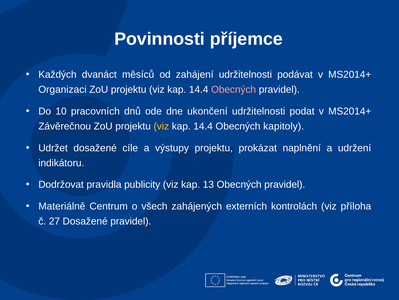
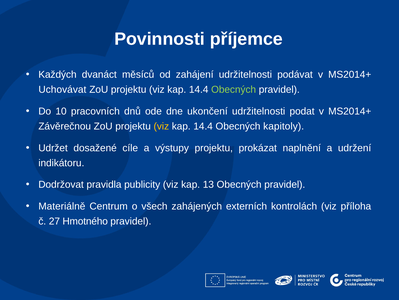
Organizaci: Organizaci -> Uchovávat (62, 89)
Obecných colour: pink -> light green (234, 89)
27 Dosažené: Dosažené -> Hmotného (85, 221)
